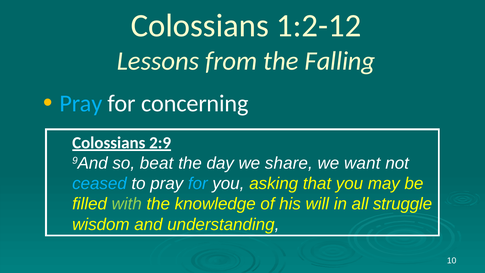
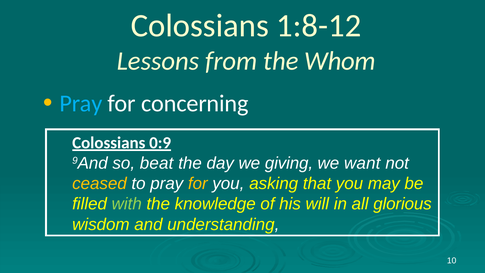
1:2-12: 1:2-12 -> 1:8-12 (319, 26)
Falling: Falling -> Whom (340, 61)
2:9: 2:9 -> 0:9 (160, 143)
share: share -> giving (289, 163)
ceased colour: light blue -> yellow (99, 184)
for colour: light blue -> yellow (198, 184)
struggle: struggle -> glorious (403, 204)
